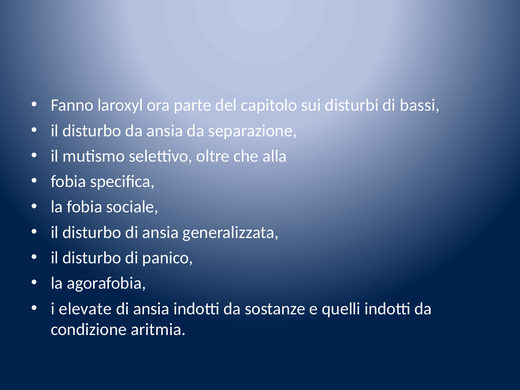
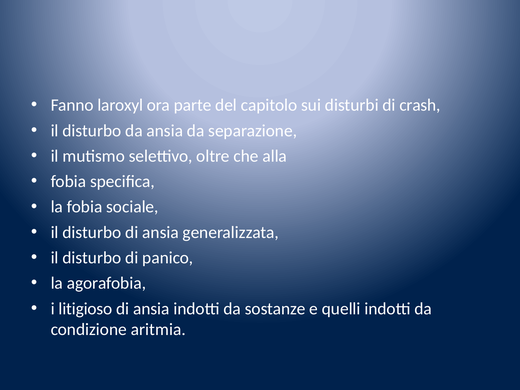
bassi: bassi -> crash (420, 105)
elevate: elevate -> litigioso (85, 309)
